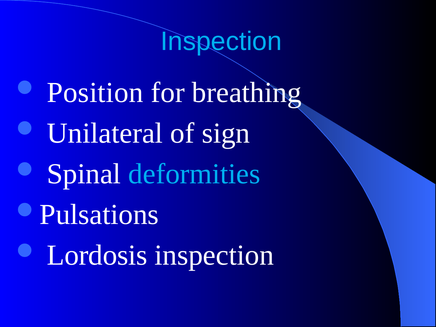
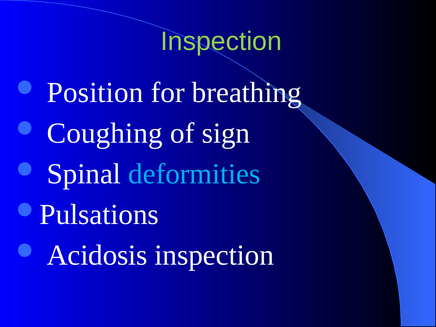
Inspection colour: light blue -> light green (221, 42)
Unilateral: Unilateral -> Coughing (105, 133)
Lordosis: Lordosis -> Acidosis (97, 255)
